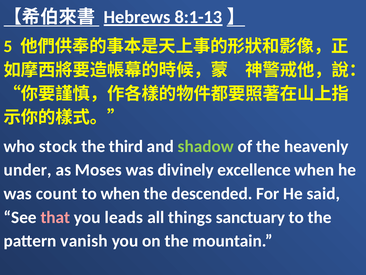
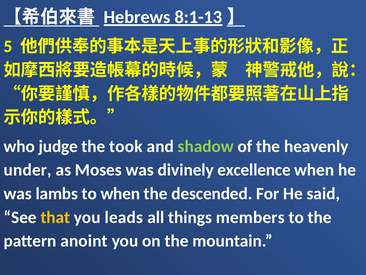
stock: stock -> judge (58, 146)
third: third -> took (126, 146)
count: count -> lambs (57, 193)
that colour: pink -> yellow (55, 217)
sanctuary: sanctuary -> members (250, 217)
vanish: vanish -> anoint (84, 241)
